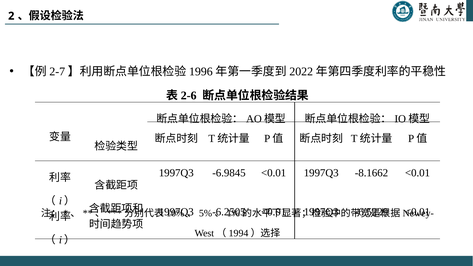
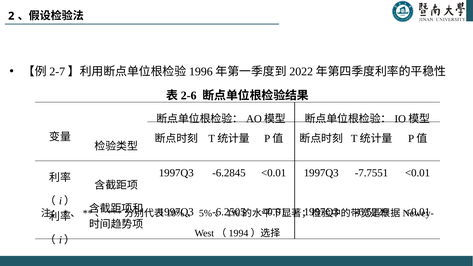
-6.9845: -6.9845 -> -6.2845 (229, 173)
-8.1662: -8.1662 -> -7.7551 (371, 173)
